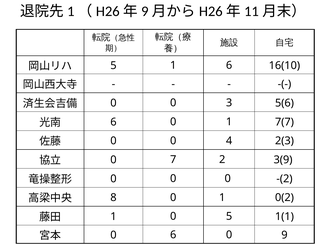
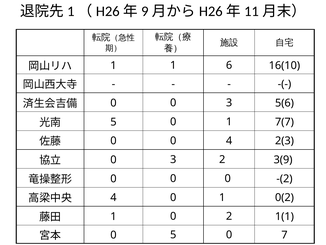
5: 5 -> 1 (113, 65)
6: 6 -> 5 (113, 122)
7: 7 -> 3 (173, 159)
8: 8 -> 4 (113, 197)
0 5: 5 -> 2 (229, 216)
0 6: 6 -> 5 (173, 234)
9: 9 -> 7 (284, 235)
